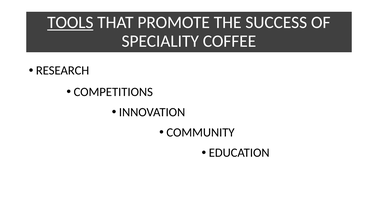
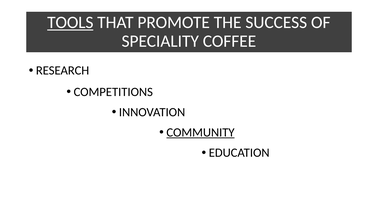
COMMUNITY underline: none -> present (200, 132)
